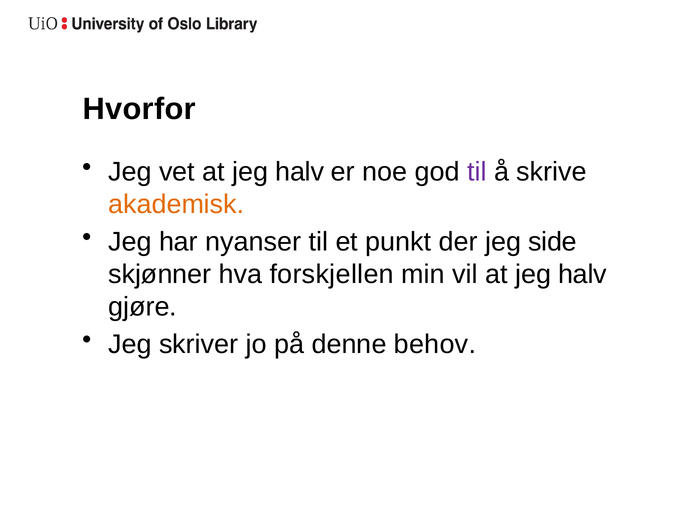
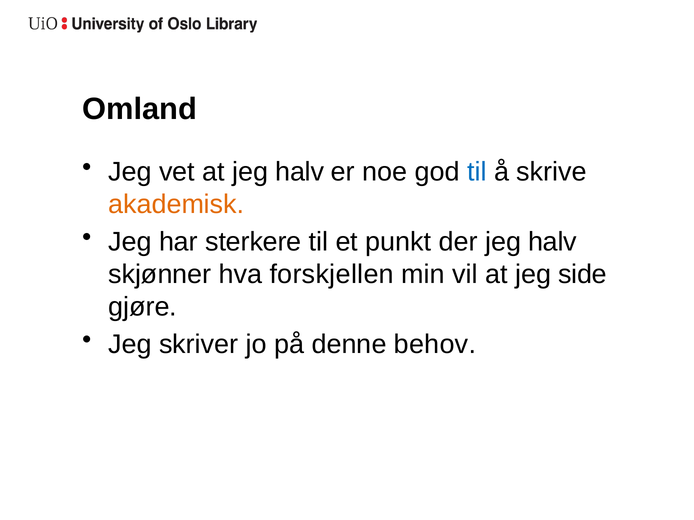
Hvorfor: Hvorfor -> Omland (139, 109)
til colour: purple -> blue (477, 172)
nyanser: nyanser -> sterkere (253, 242)
der jeg side: side -> halv (553, 242)
vil at jeg halv: halv -> side (583, 275)
